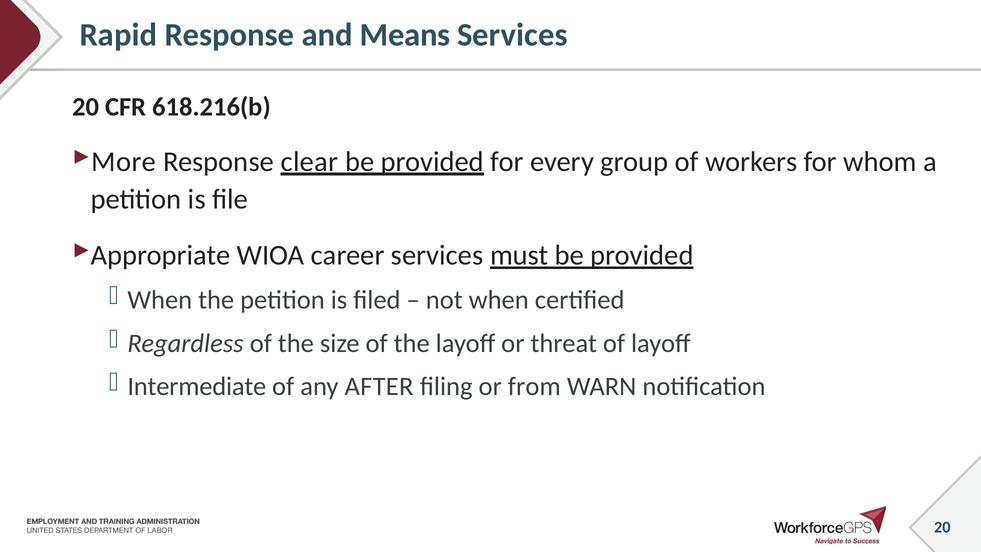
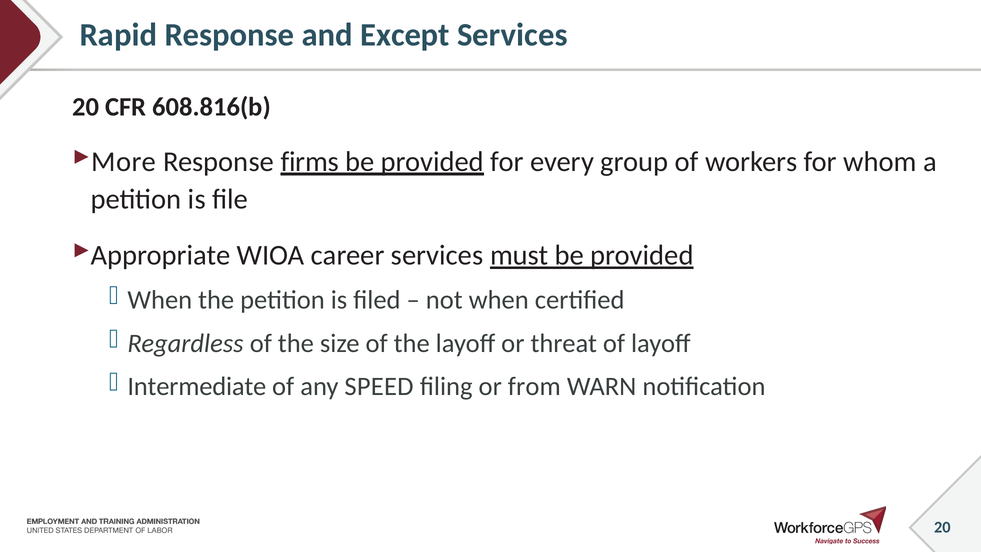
Means: Means -> Except (405, 35)
618.216(b: 618.216(b -> 608.816(b (212, 107)
clear: clear -> firms (310, 162)
AFTER: AFTER -> SPEED (379, 386)
